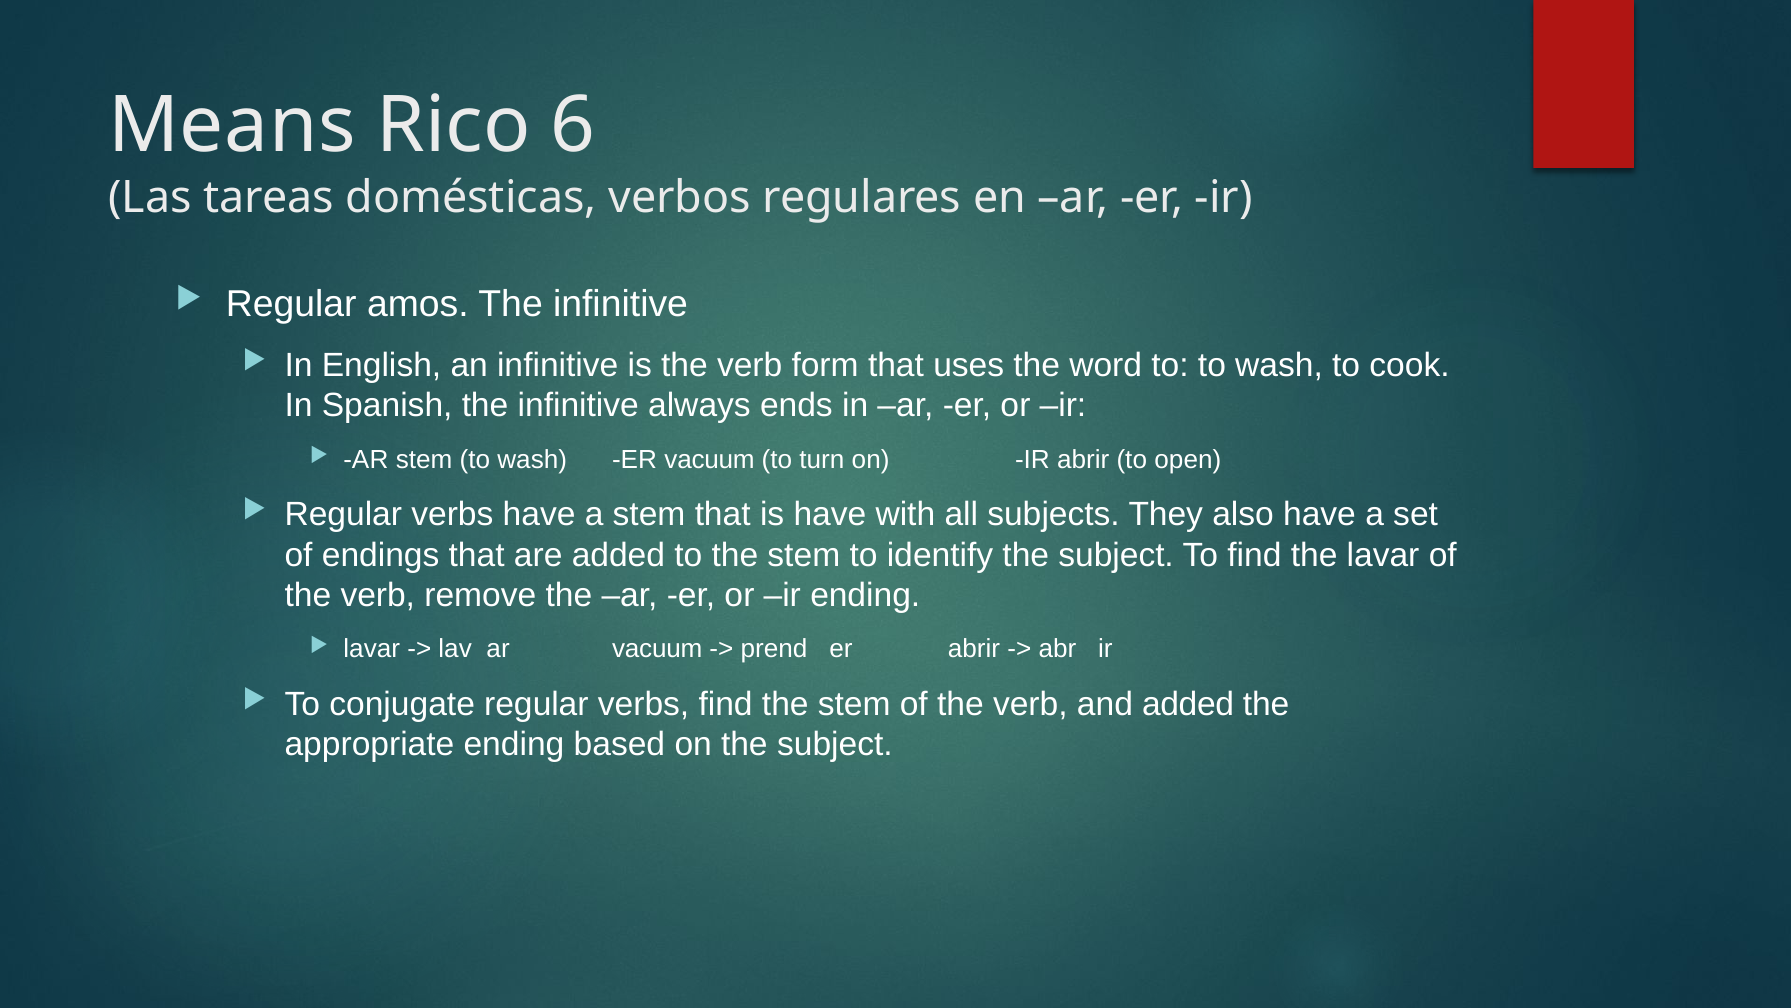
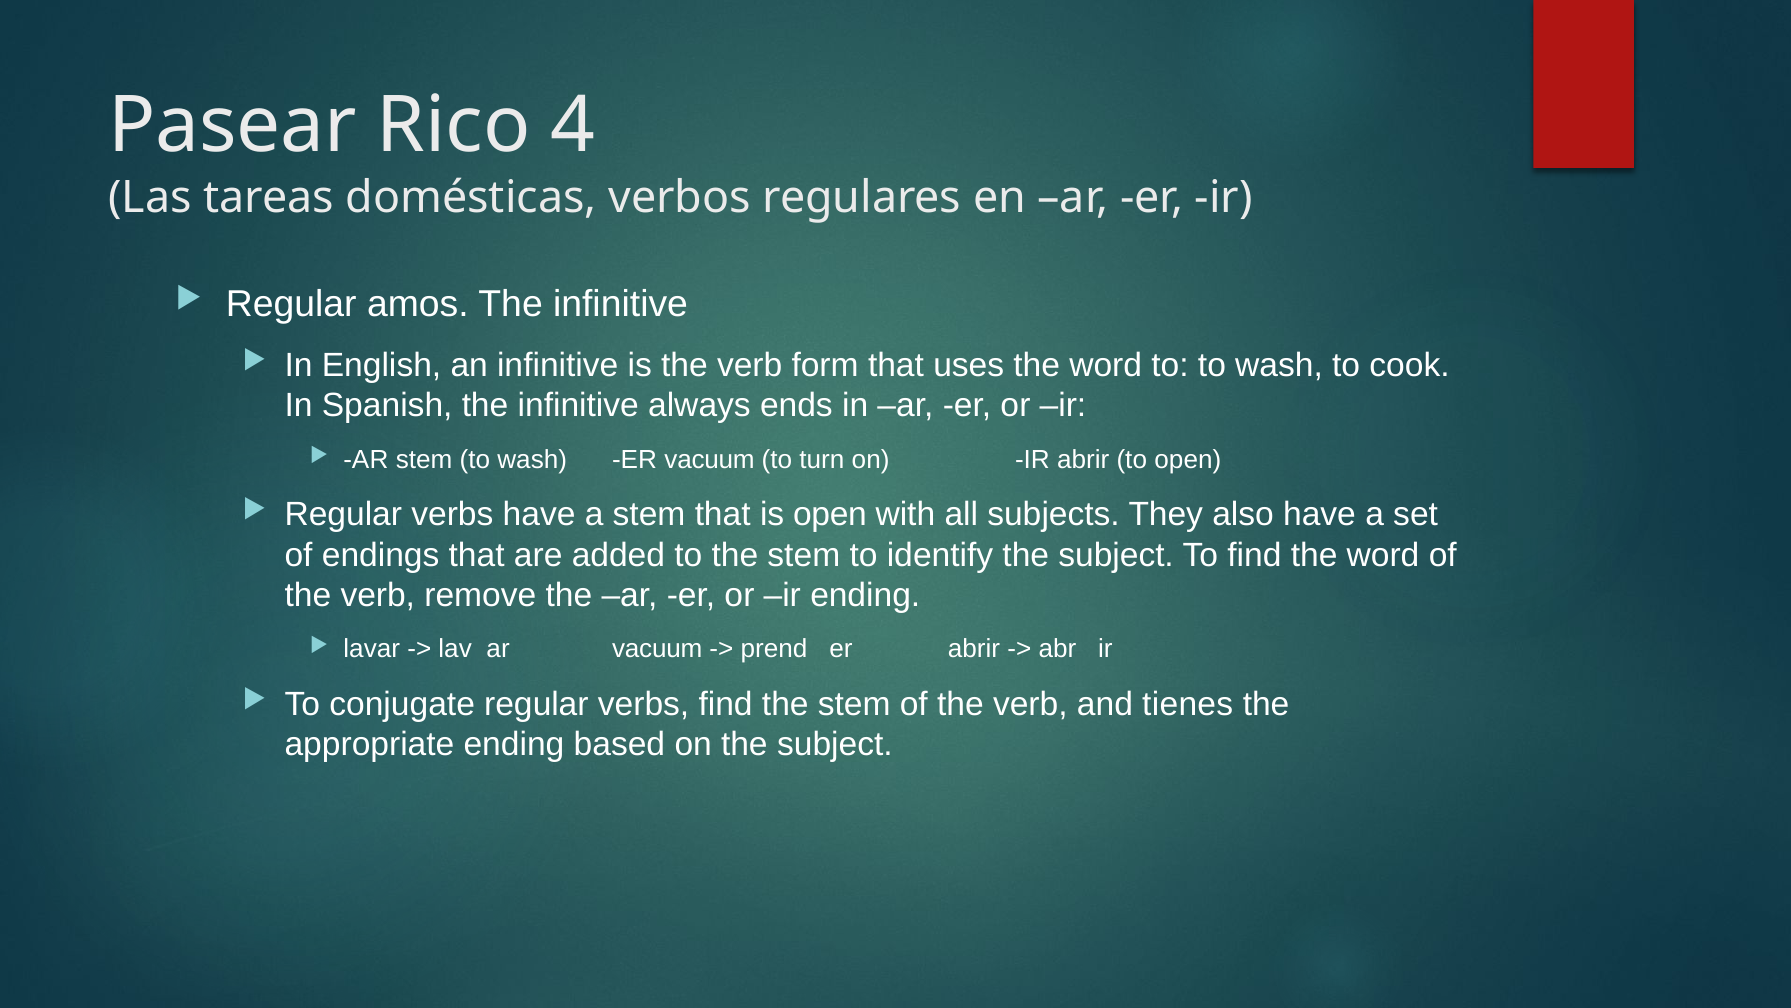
Means: Means -> Pasear (232, 126)
6: 6 -> 4 (573, 126)
is have: have -> open (830, 514)
find the lavar: lavar -> word (1383, 555)
and added: added -> tienes (1188, 704)
